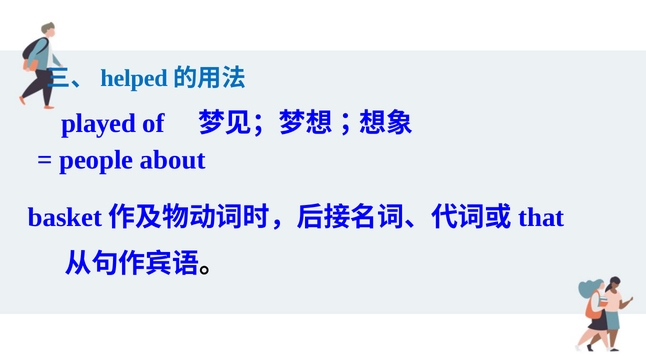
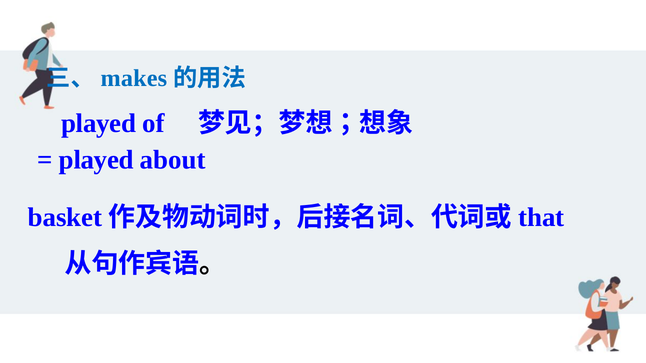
helped: helped -> makes (134, 78)
people: people -> played (96, 160)
